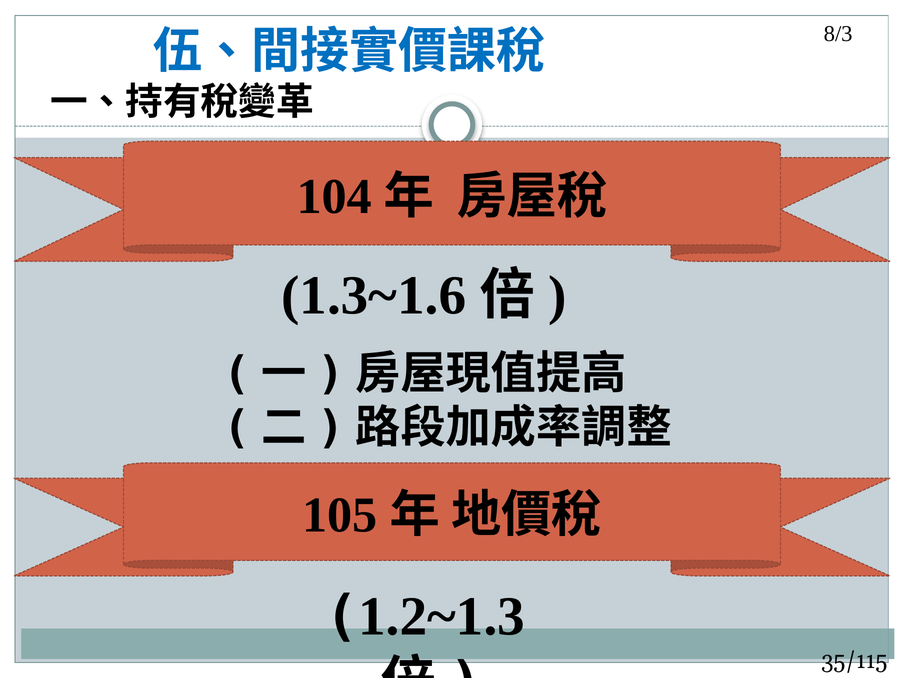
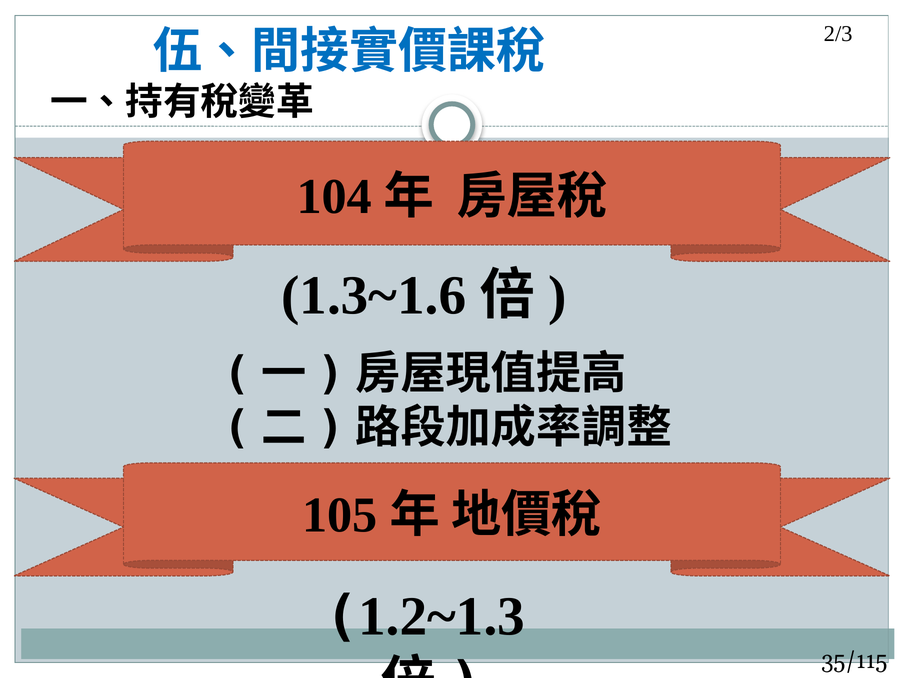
8/3: 8/3 -> 2/3 (838, 34)
